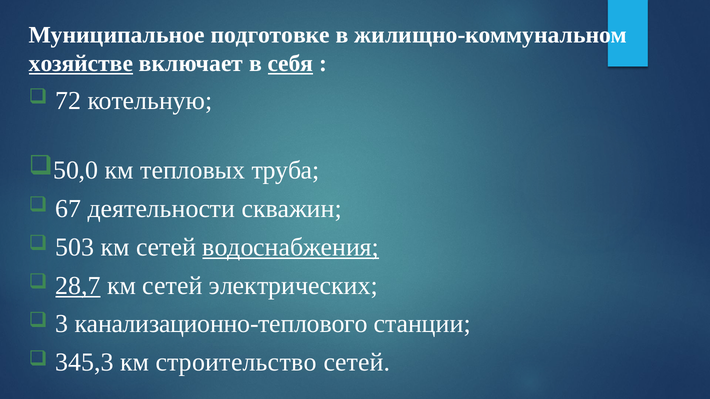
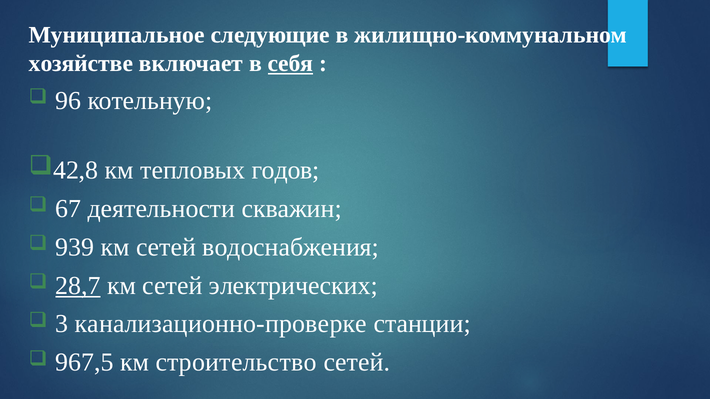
подготовке: подготовке -> следующие (270, 35)
хозяйстве underline: present -> none (81, 64)
72: 72 -> 96 (68, 101)
50,0: 50,0 -> 42,8 (76, 170)
труба: труба -> годов (285, 170)
503: 503 -> 939 (75, 247)
водоснабжения underline: present -> none (291, 247)
канализационно-теплового: канализационно-теплового -> канализационно-проверке (221, 324)
345,3: 345,3 -> 967,5 (84, 363)
